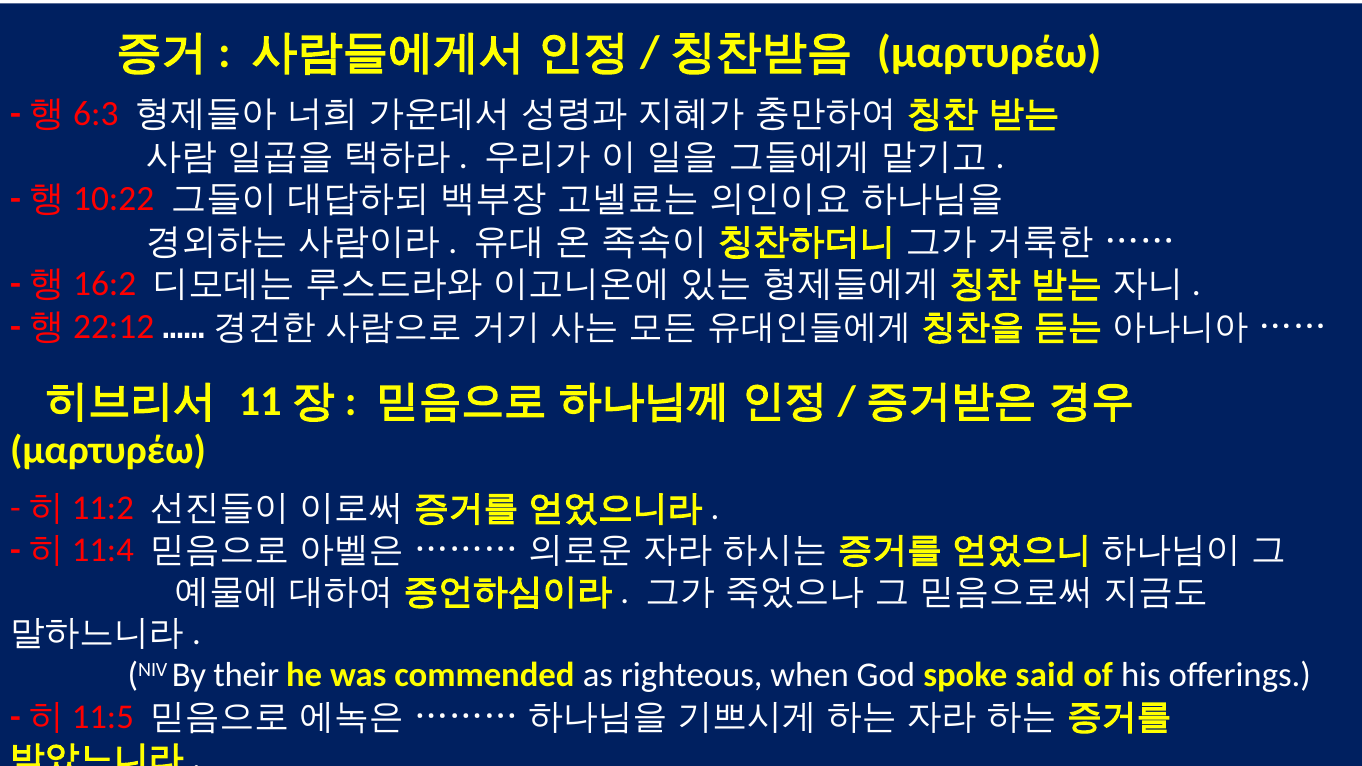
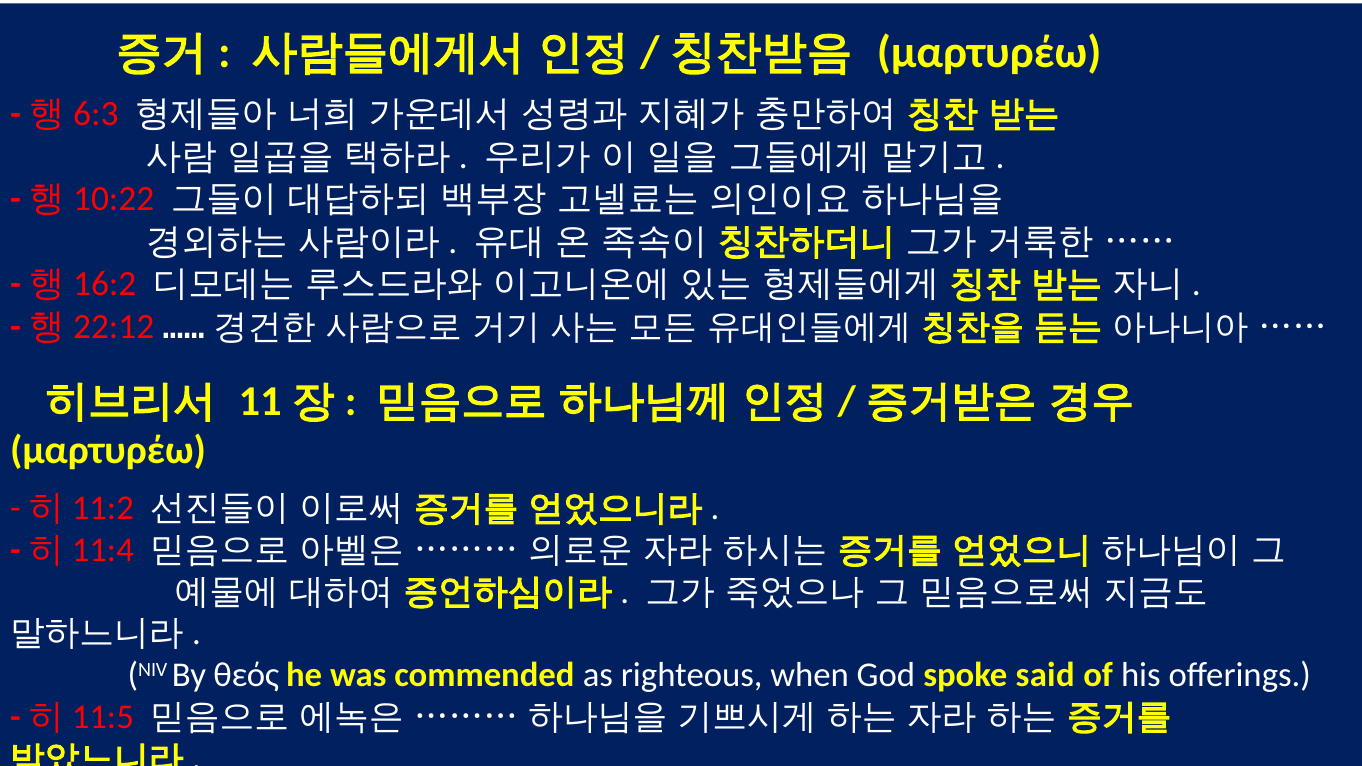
their: their -> θεός (246, 675)
